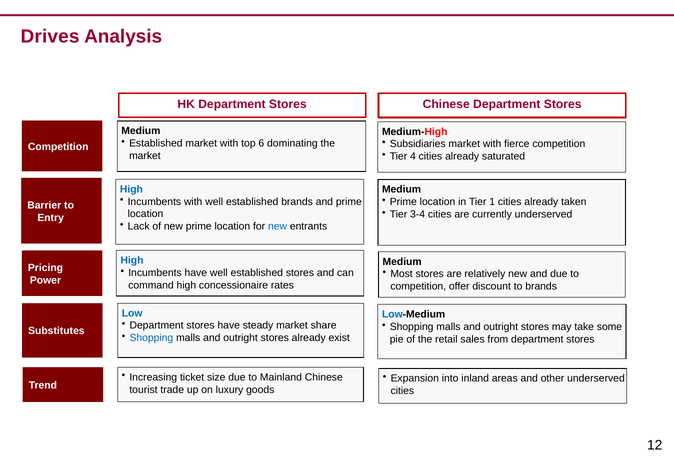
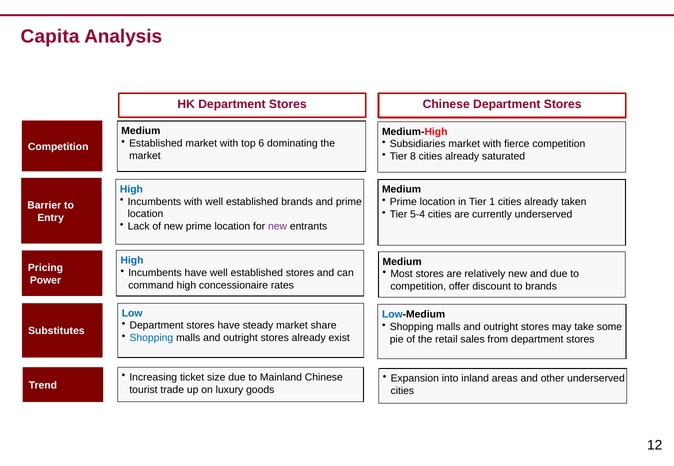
Drives: Drives -> Capita (50, 36)
4: 4 -> 8 (413, 157)
3-4: 3-4 -> 5-4 (418, 215)
new colour: blue -> purple (278, 227)
